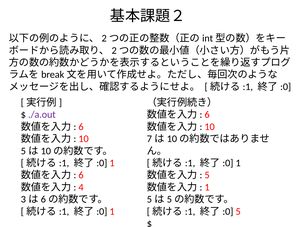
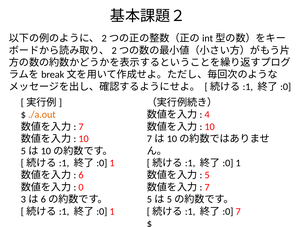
./a.out colour: purple -> orange (42, 114)
6: 6 -> 4 (207, 114)
6: 6 -> 7 (81, 126)
4: 4 -> 0 (81, 187)
1: 1 -> 7 (207, 187)
5: 5 -> 7 (238, 211)
